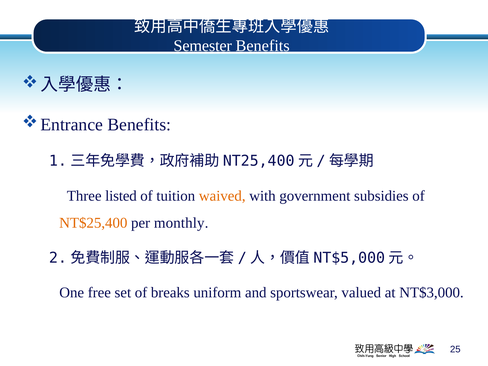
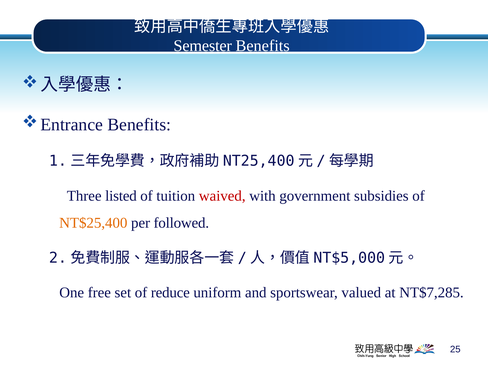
waived colour: orange -> red (222, 196)
monthly: monthly -> followed (181, 223)
breaks: breaks -> reduce (170, 293)
NT$3,000: NT$3,000 -> NT$7,285 (431, 293)
